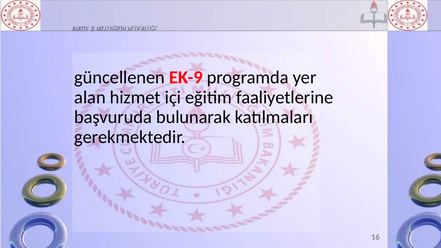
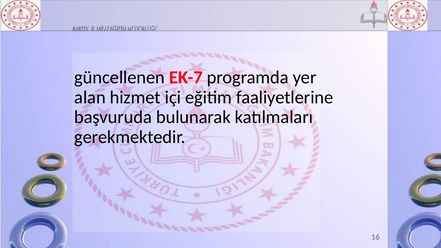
EK-9: EK-9 -> EK-7 (186, 77)
